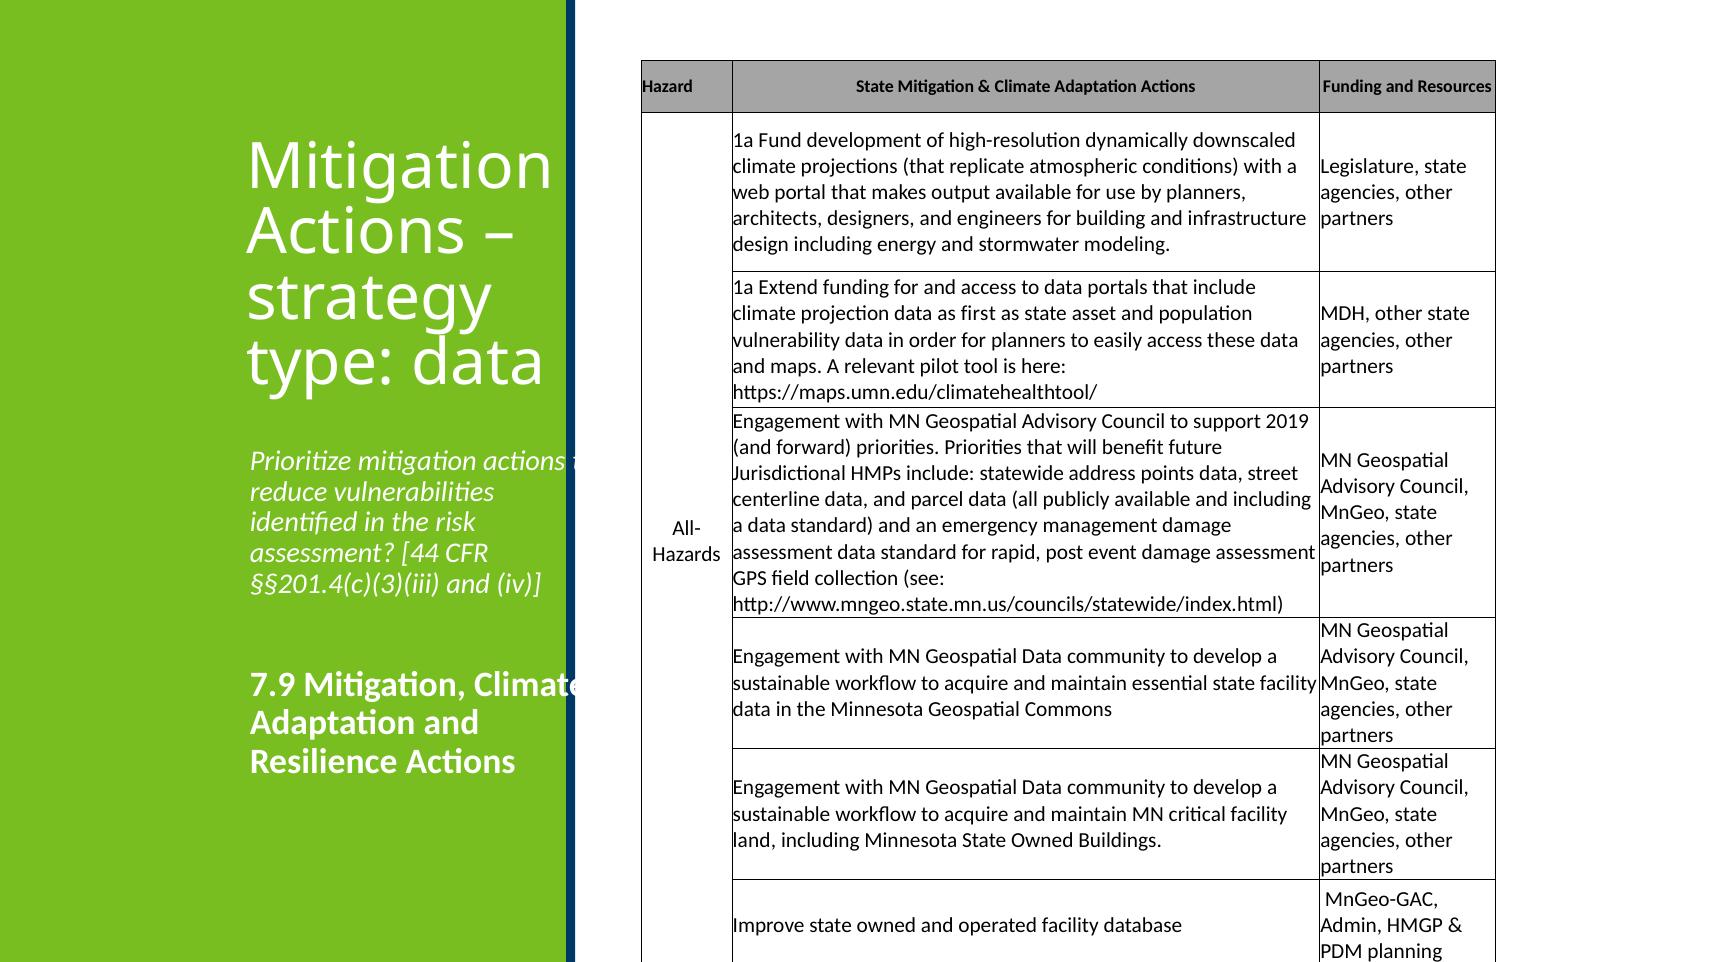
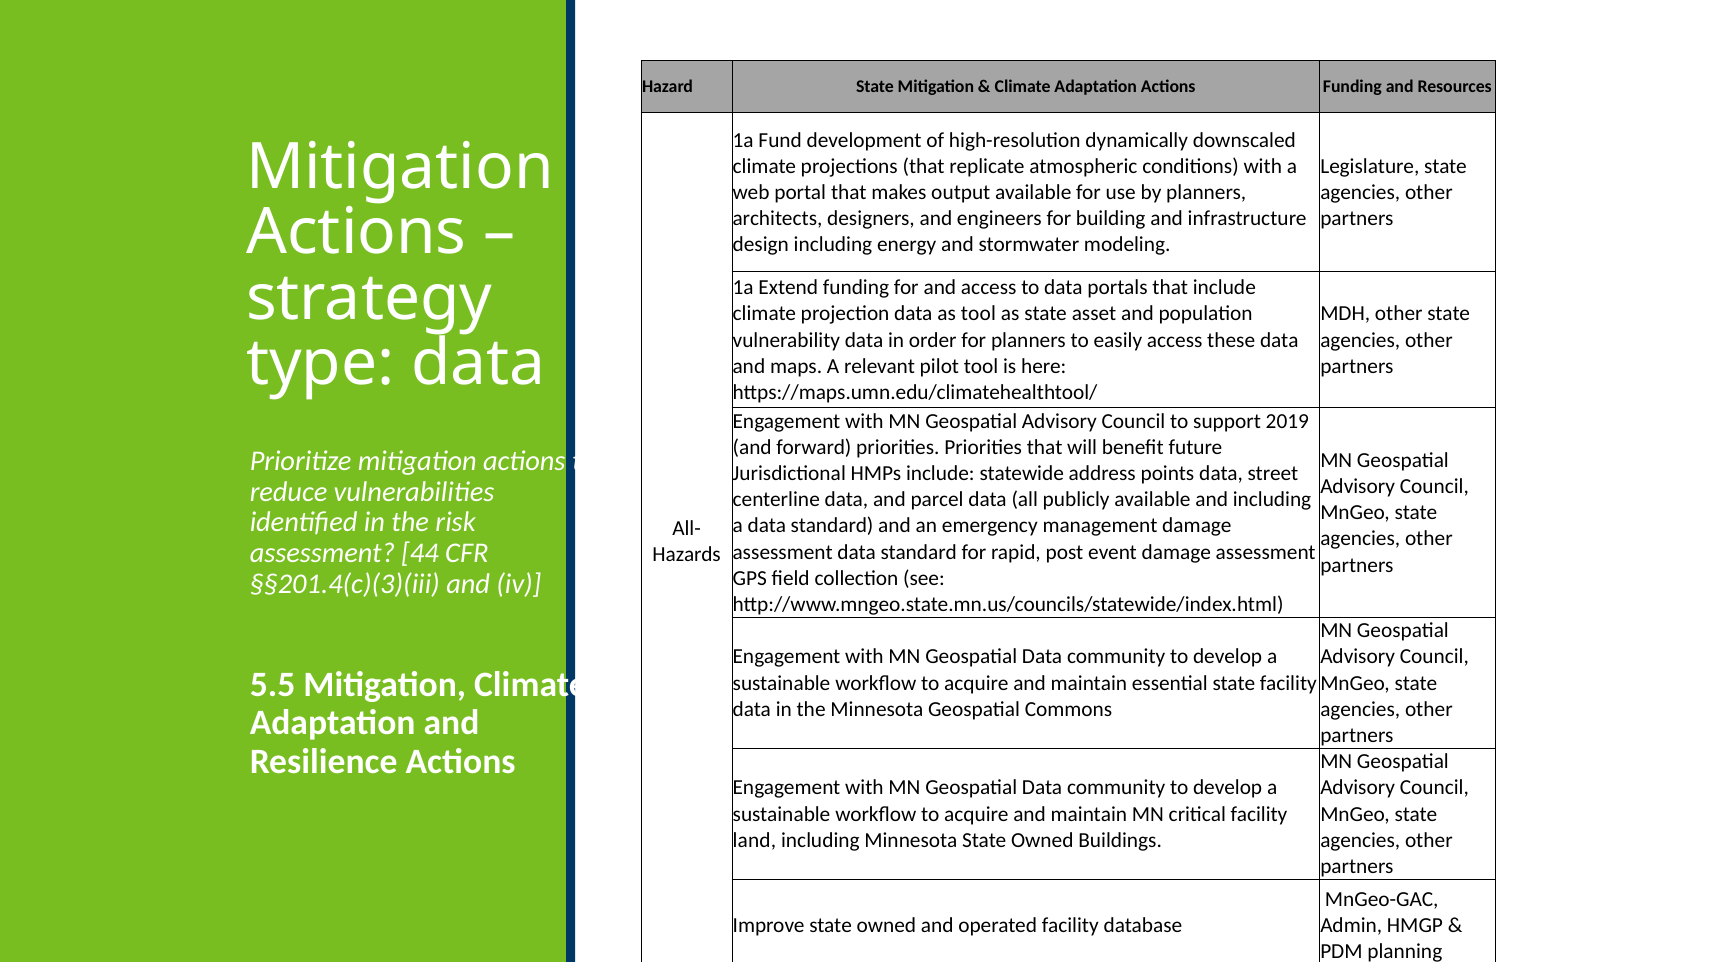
as first: first -> tool (978, 314)
7.9: 7.9 -> 5.5 (273, 684)
